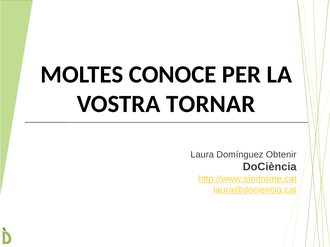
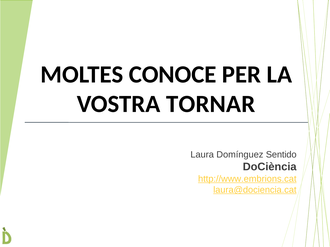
Obtenir: Obtenir -> Sentido (281, 155)
http://www.síndrome.cat: http://www.síndrome.cat -> http://www.embrions.cat (247, 179)
